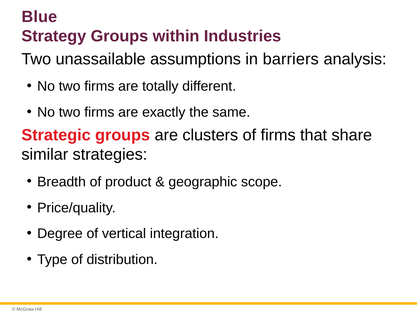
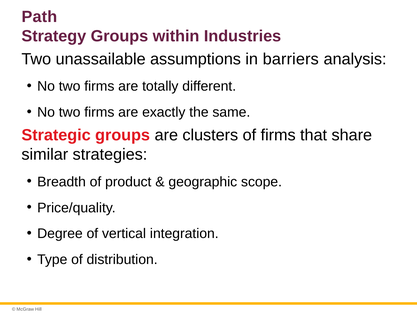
Blue: Blue -> Path (39, 17)
